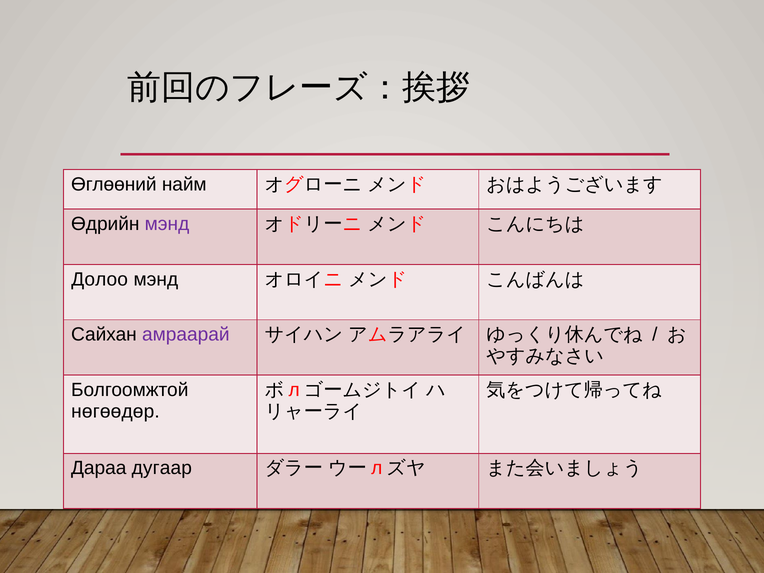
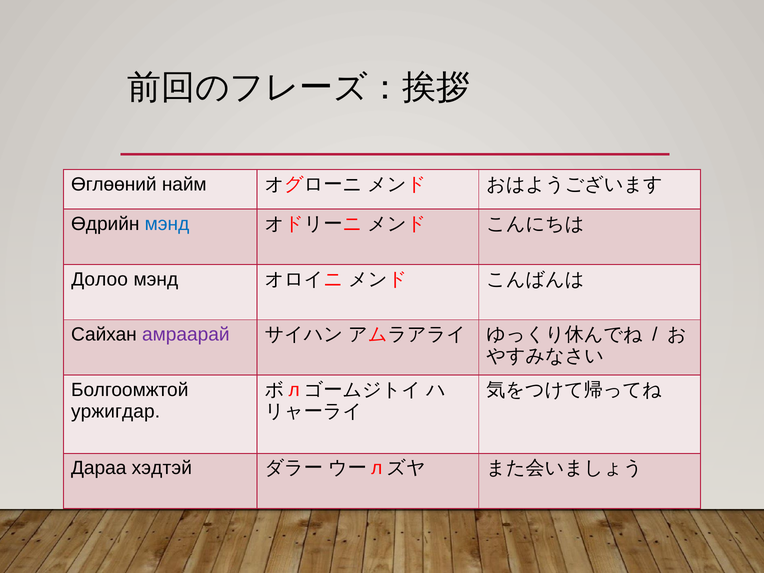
мэнд colour: purple -> blue (167, 224)
нөгөөдөр: нөгөөдөр -> уржигдар (116, 411)
дугаар: дугаар -> хэдтэй (162, 468)
